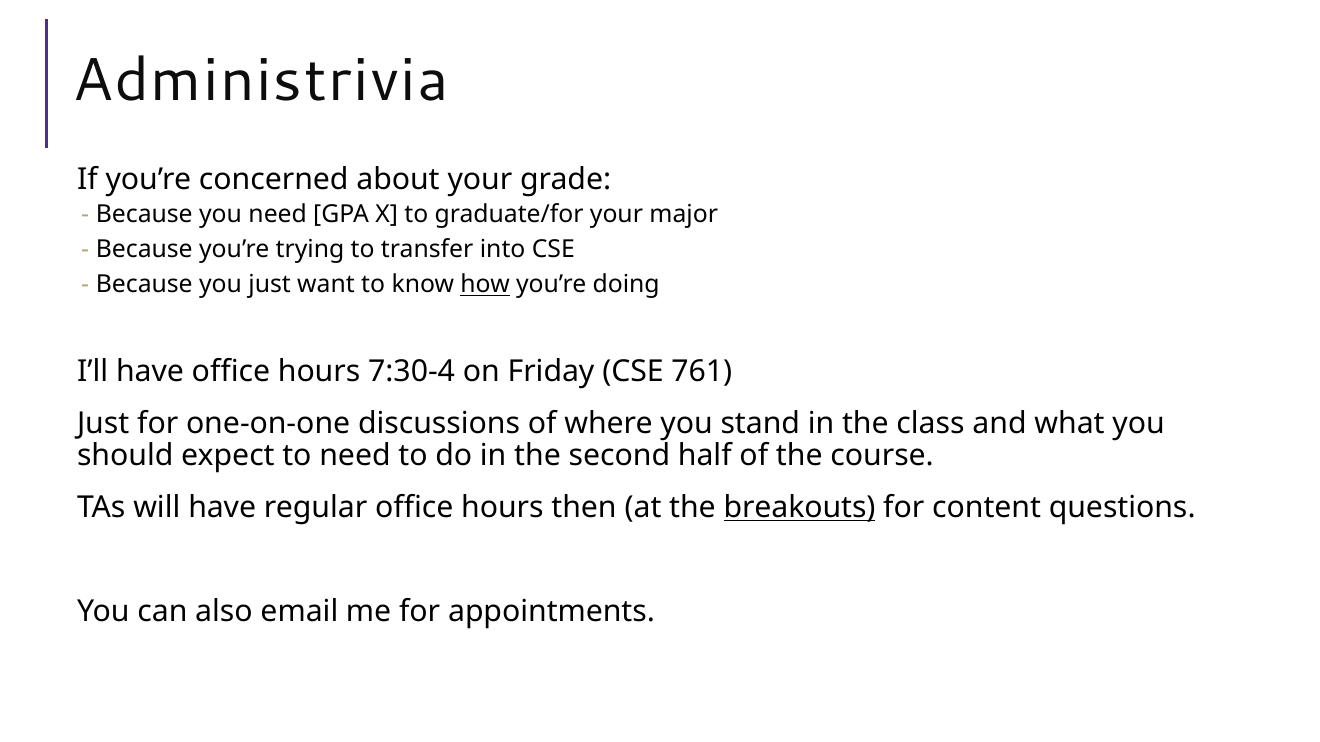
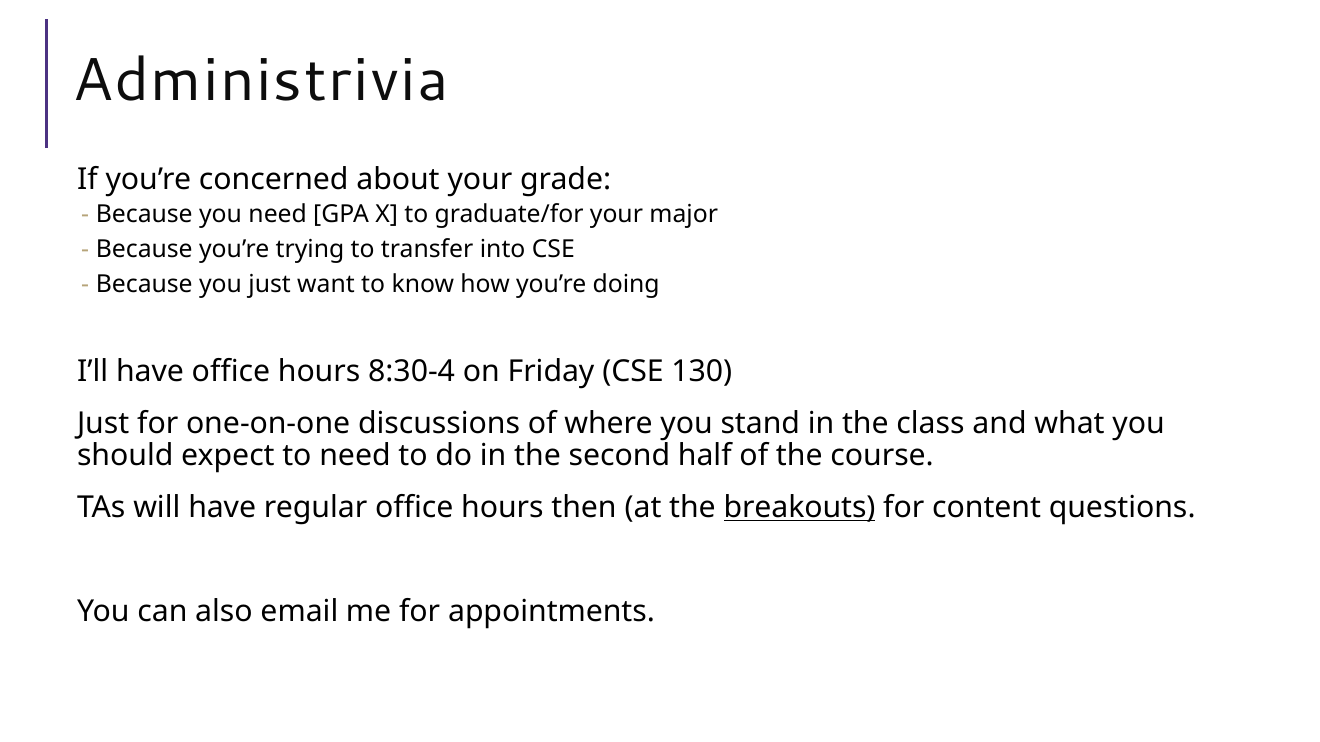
how underline: present -> none (485, 285)
7:30-4: 7:30-4 -> 8:30-4 (412, 371)
761: 761 -> 130 (702, 371)
